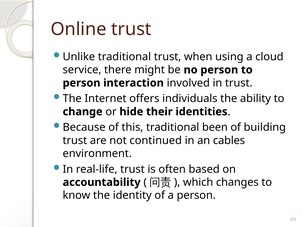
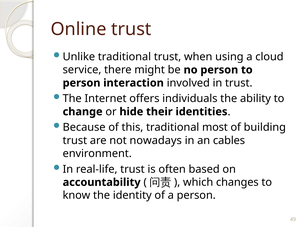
been: been -> most (215, 127)
continued: continued -> nowadays (156, 141)
